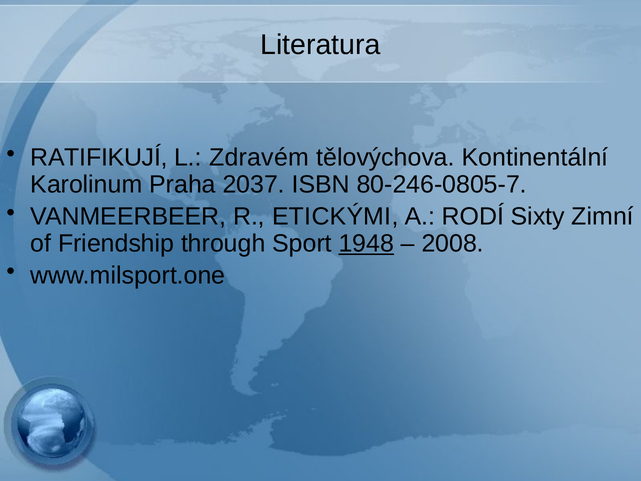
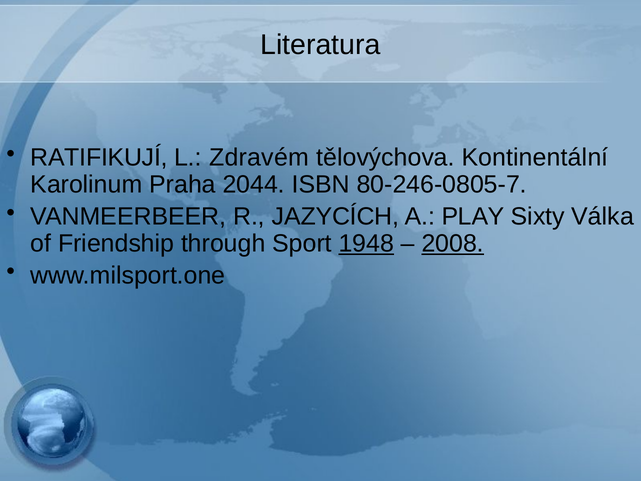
2037: 2037 -> 2044 (254, 184)
ETICKÝMI: ETICKÝMI -> JAZYCÍCH (336, 216)
RODÍ: RODÍ -> PLAY (473, 216)
Zimní: Zimní -> Válka (603, 216)
2008 underline: none -> present (453, 243)
